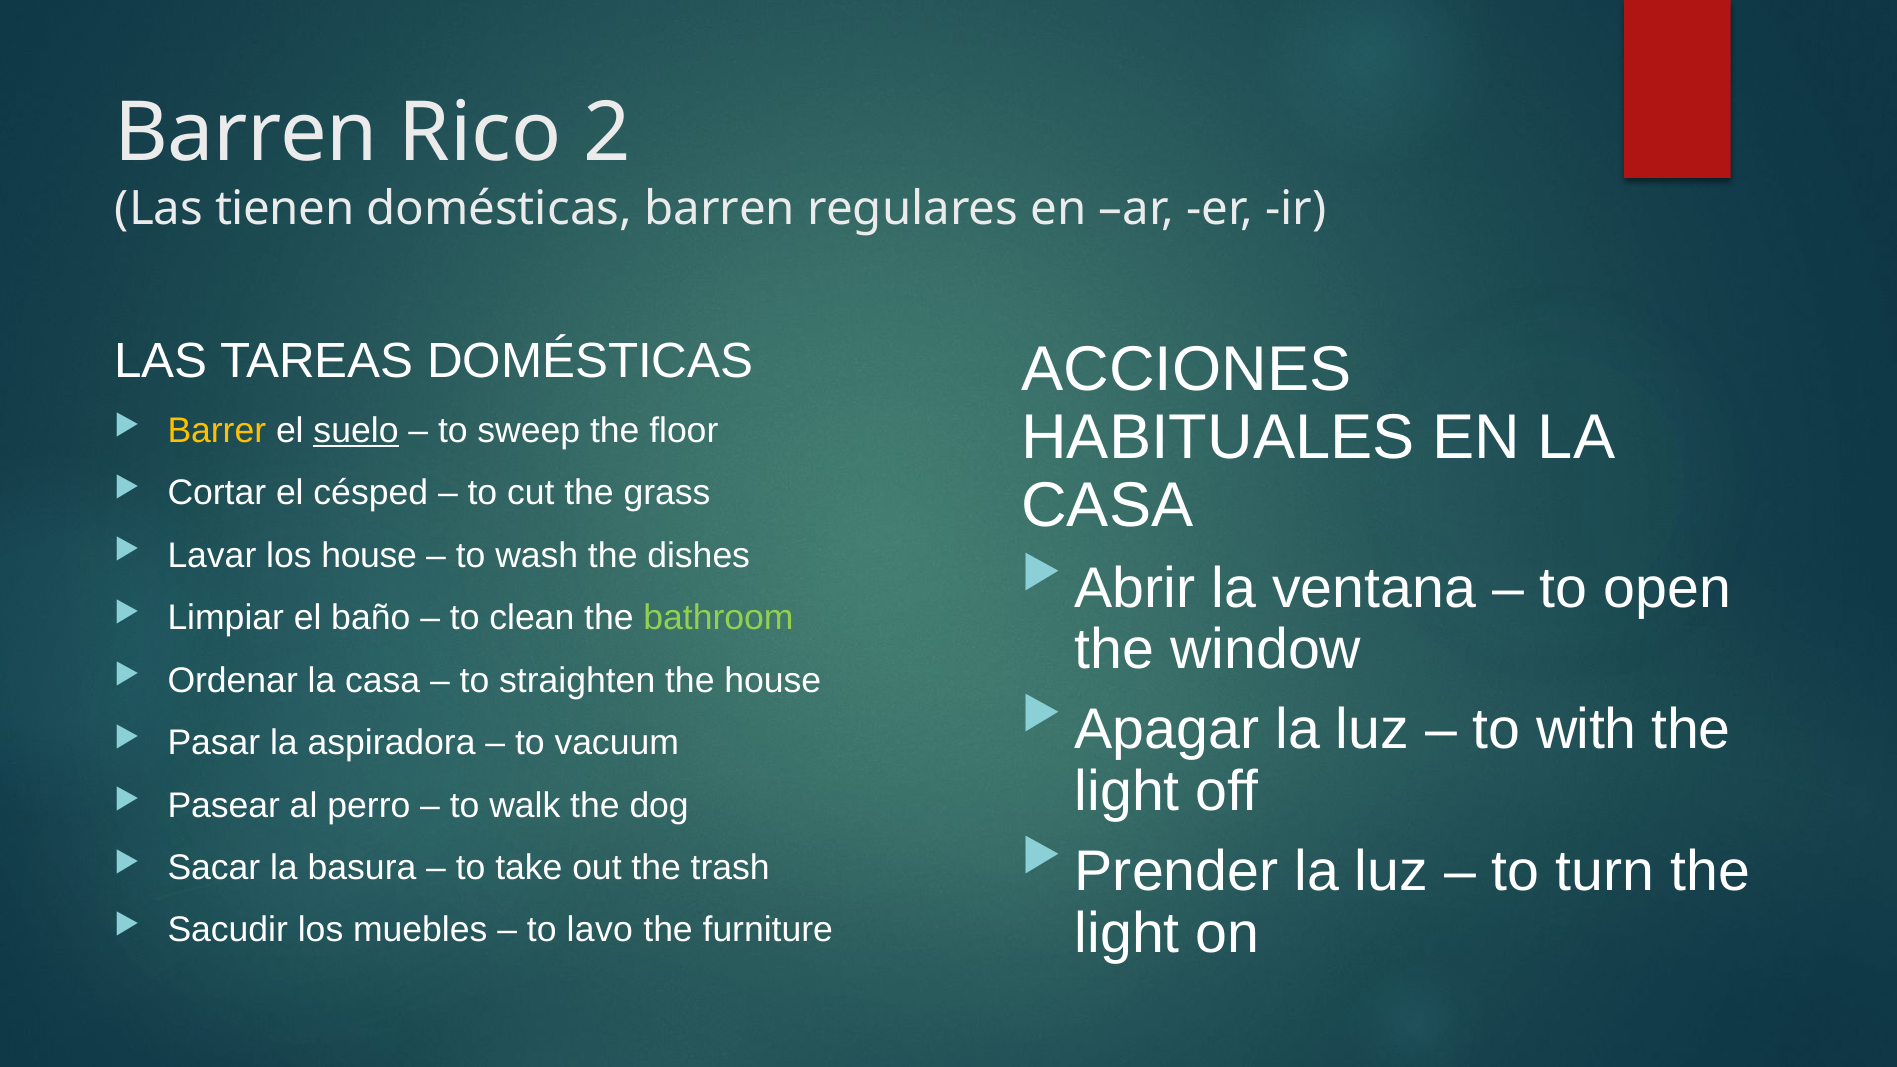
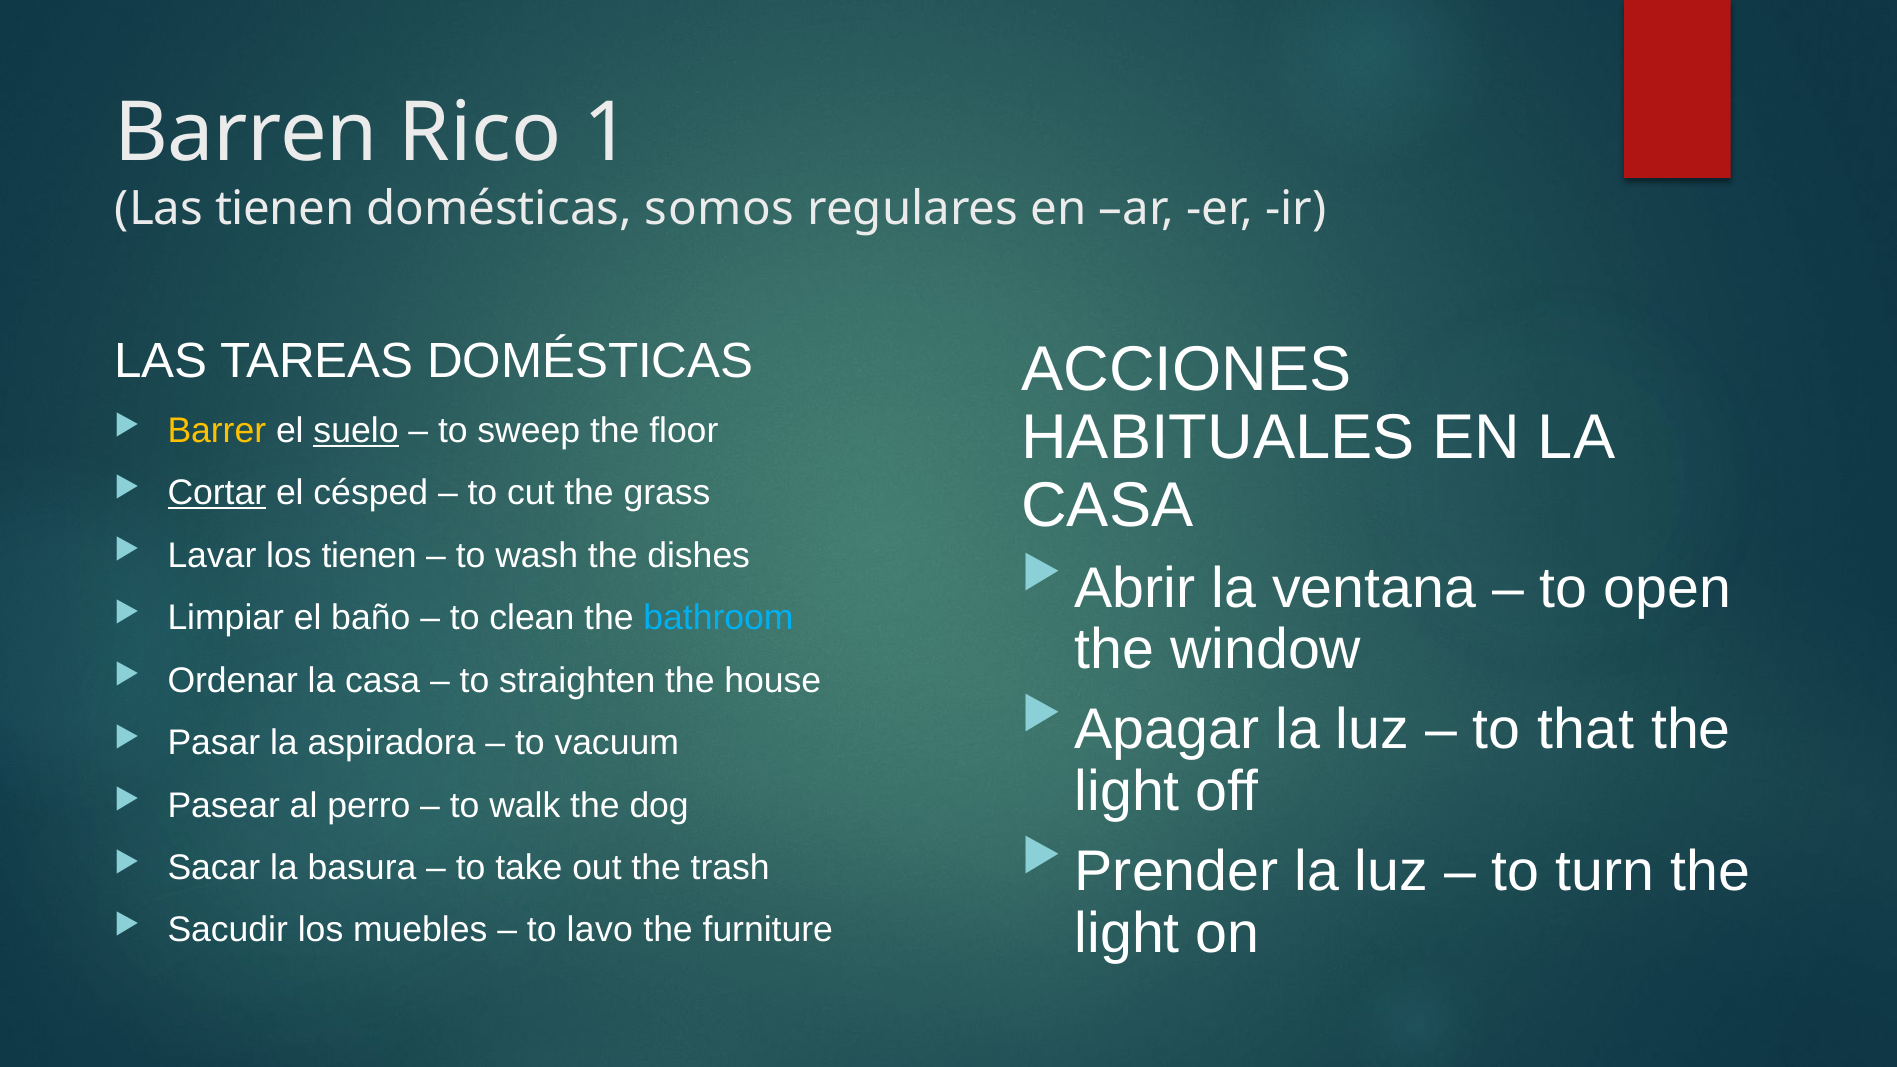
2: 2 -> 1 (607, 133)
domésticas barren: barren -> somos (720, 209)
Cortar underline: none -> present (217, 493)
los house: house -> tienen (369, 556)
bathroom colour: light green -> light blue (718, 618)
with: with -> that (1586, 730)
